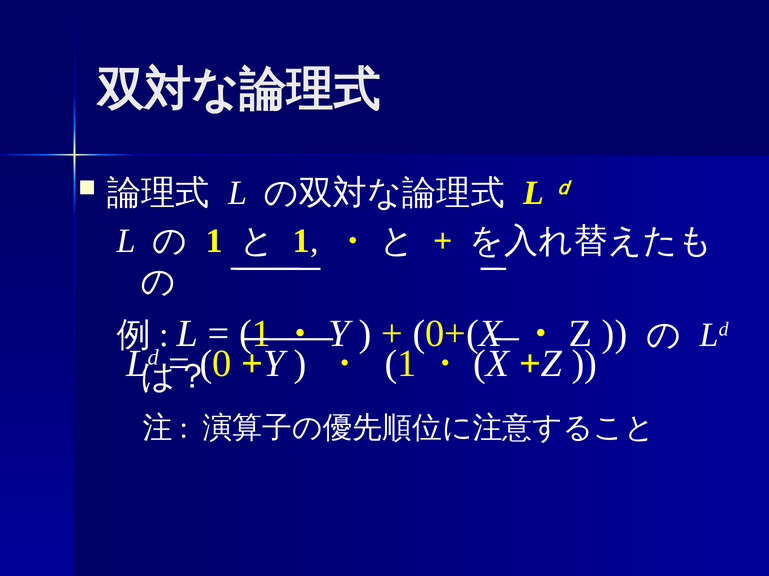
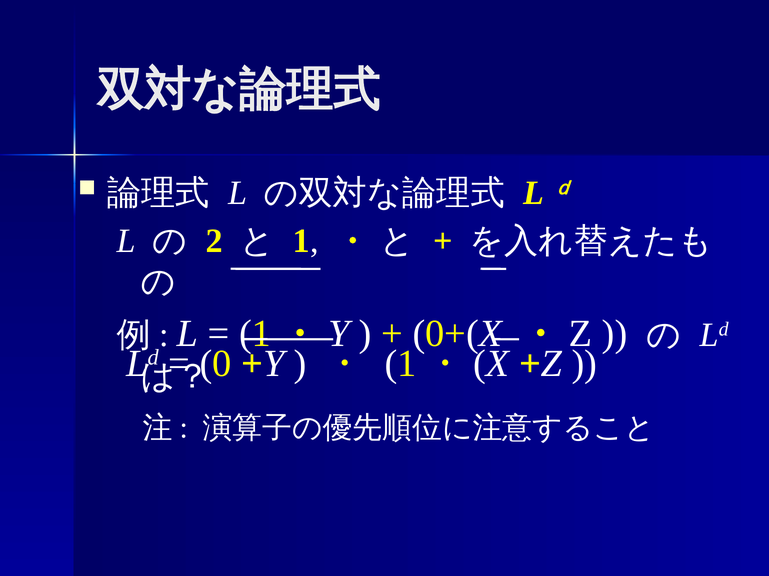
1: 1 -> 2 (214, 241)
